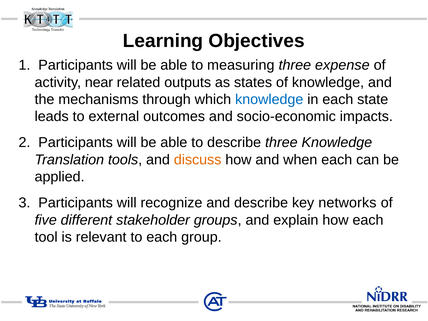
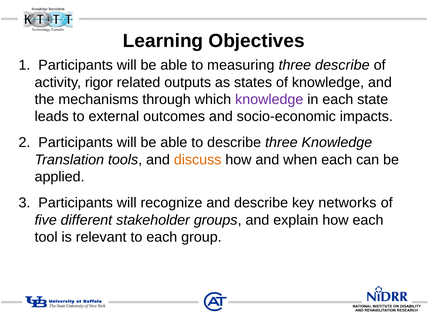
three expense: expense -> describe (342, 65)
near: near -> rigor (99, 82)
knowledge colour: blue -> purple (269, 99)
